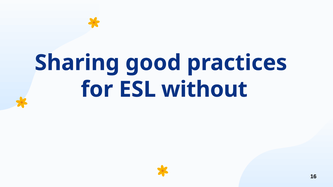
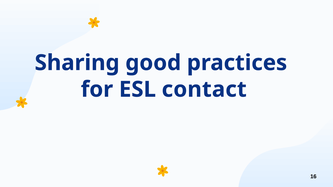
without: without -> contact (204, 90)
